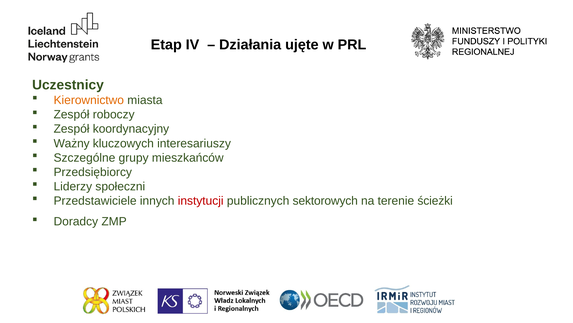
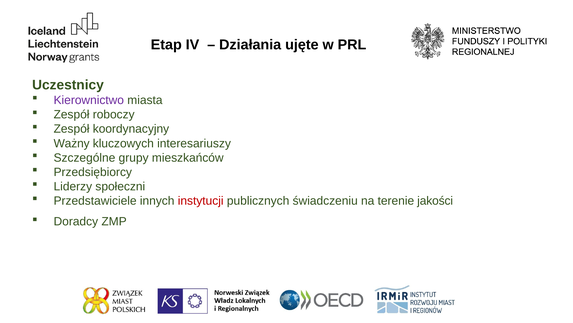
Kierownictwo colour: orange -> purple (89, 100)
sektorowych: sektorowych -> świadczeniu (325, 200)
ścieżki: ścieżki -> jakości (435, 200)
